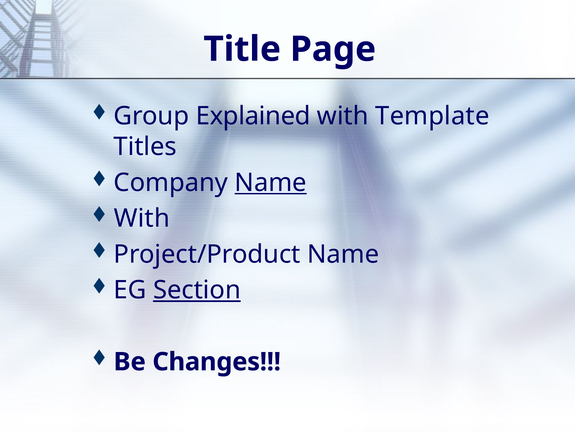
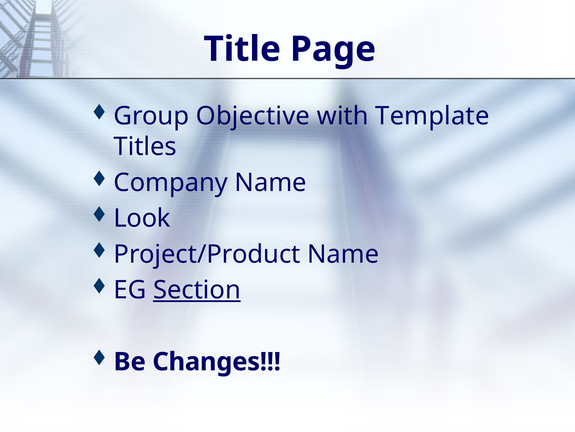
Explained: Explained -> Objective (253, 116)
Name underline: present -> none (271, 182)
With: With -> Look (142, 218)
